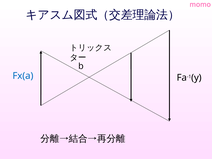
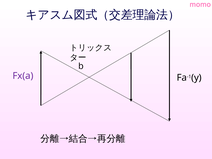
Fx(a colour: blue -> purple (23, 76)
